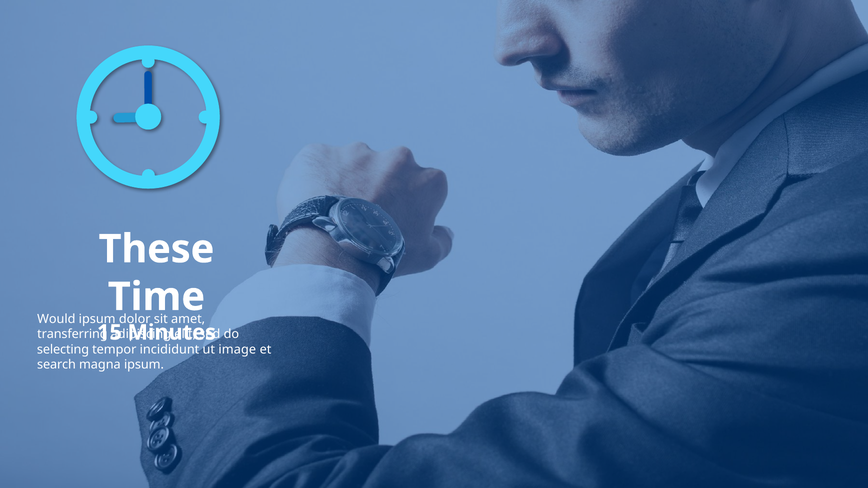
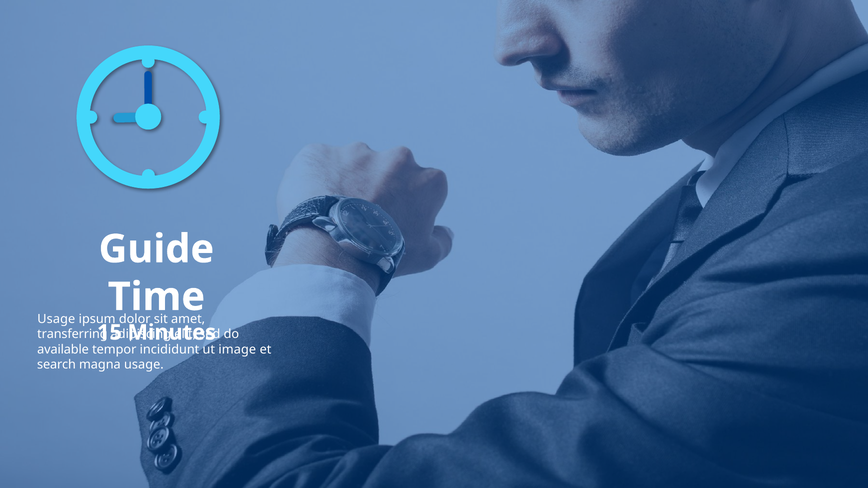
These: These -> Guide (156, 249)
Would: Would -> Usage (56, 319)
selecting: selecting -> available (63, 350)
magna ipsum: ipsum -> usage (144, 365)
